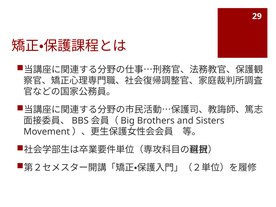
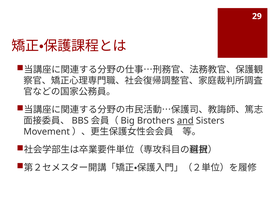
and underline: none -> present (185, 121)
